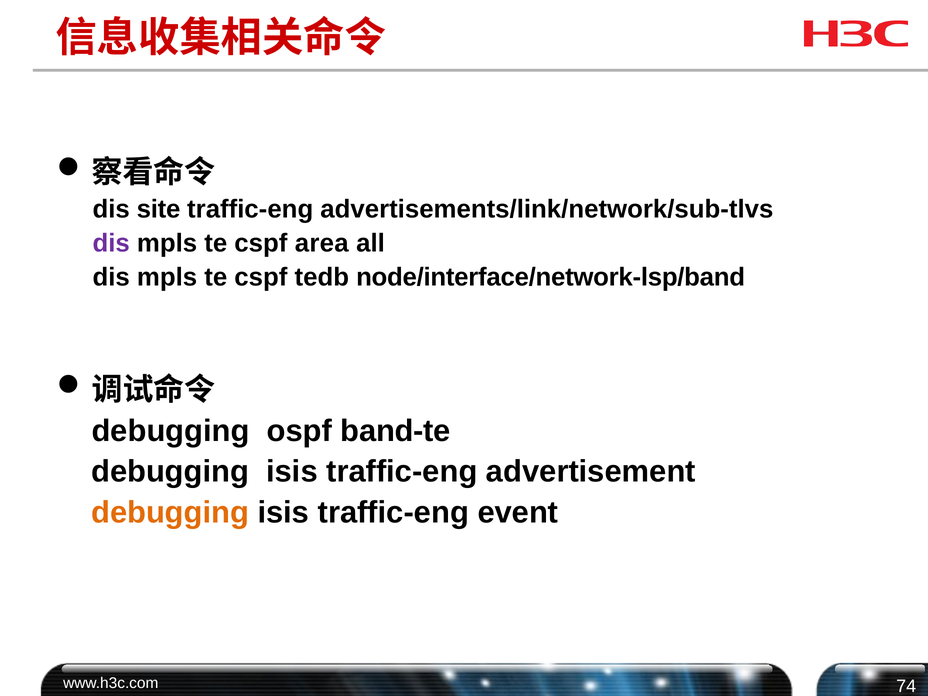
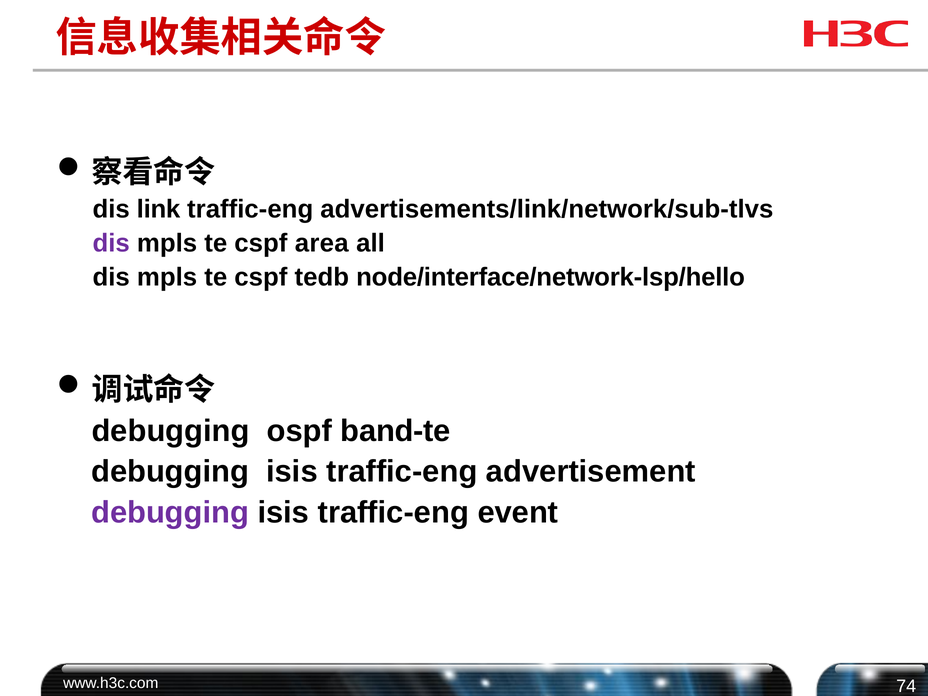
site: site -> link (159, 209)
node/interface/network-lsp/band: node/interface/network-lsp/band -> node/interface/network-lsp/hello (551, 277)
debugging colour: orange -> purple (170, 513)
